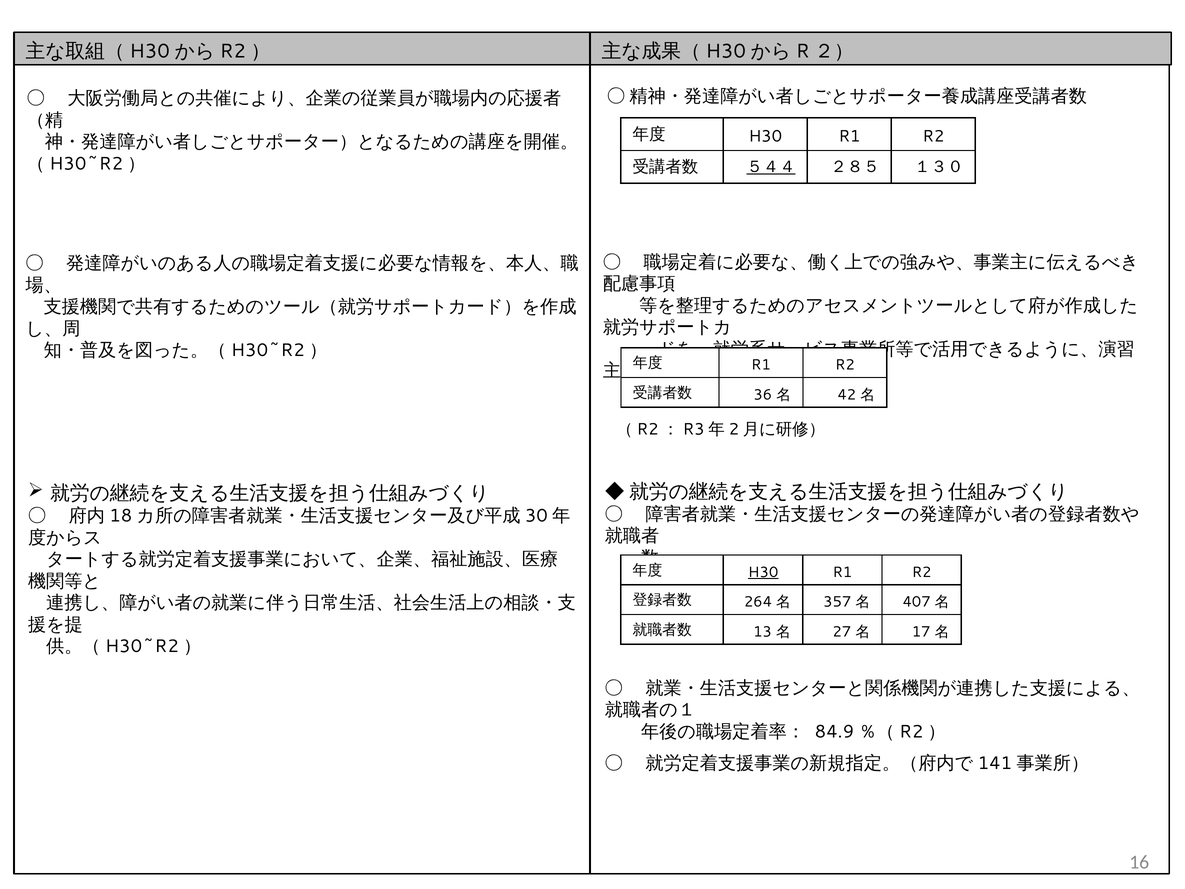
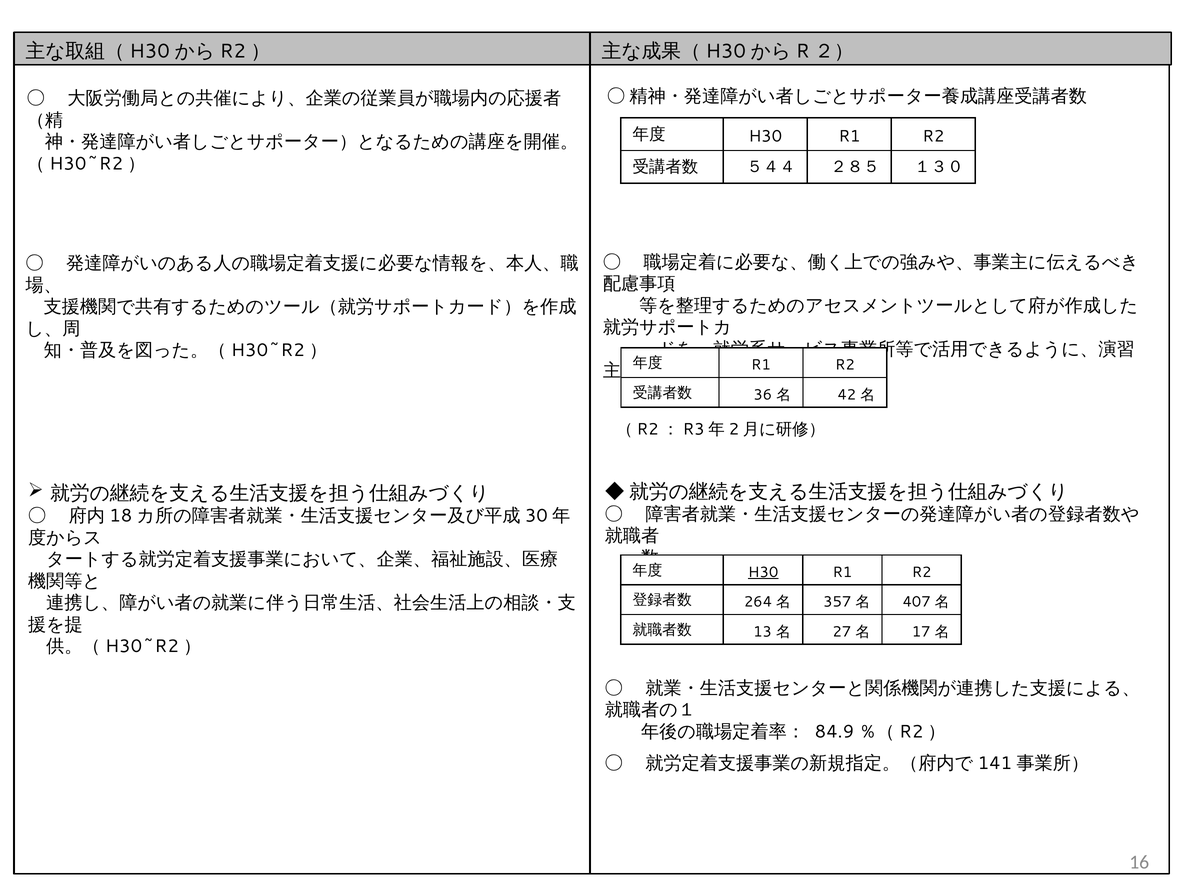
５４４ underline: present -> none (771, 167)
